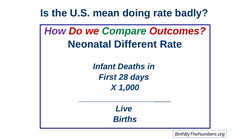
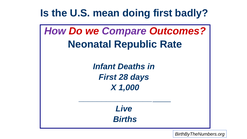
doing rate: rate -> first (163, 13)
Compare colour: green -> purple (124, 31)
Different: Different -> Republic (136, 44)
